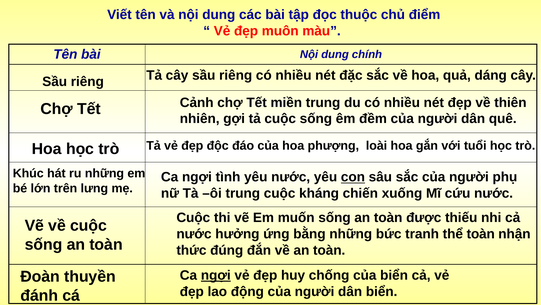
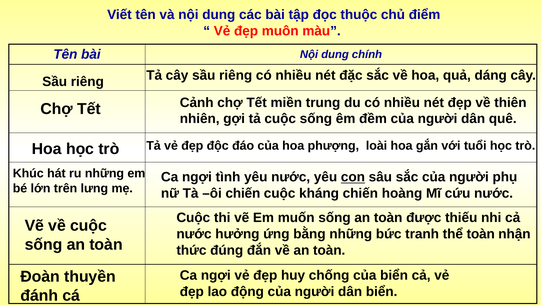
ôi trung: trung -> chiến (243, 193)
xuống: xuống -> hoàng (402, 193)
ngợi underline: present -> none (216, 275)
